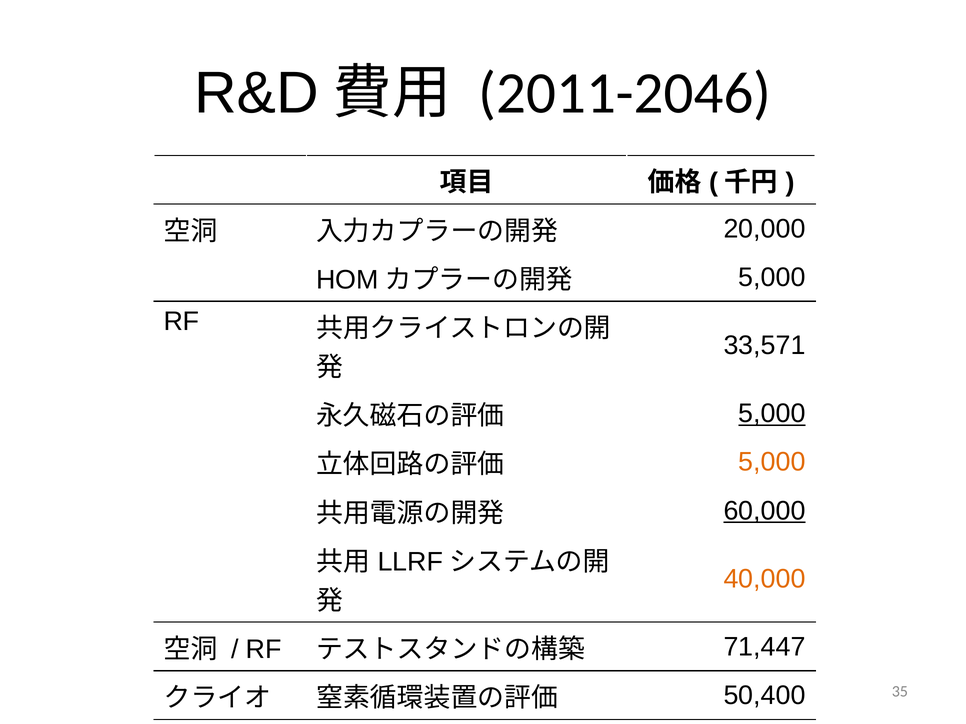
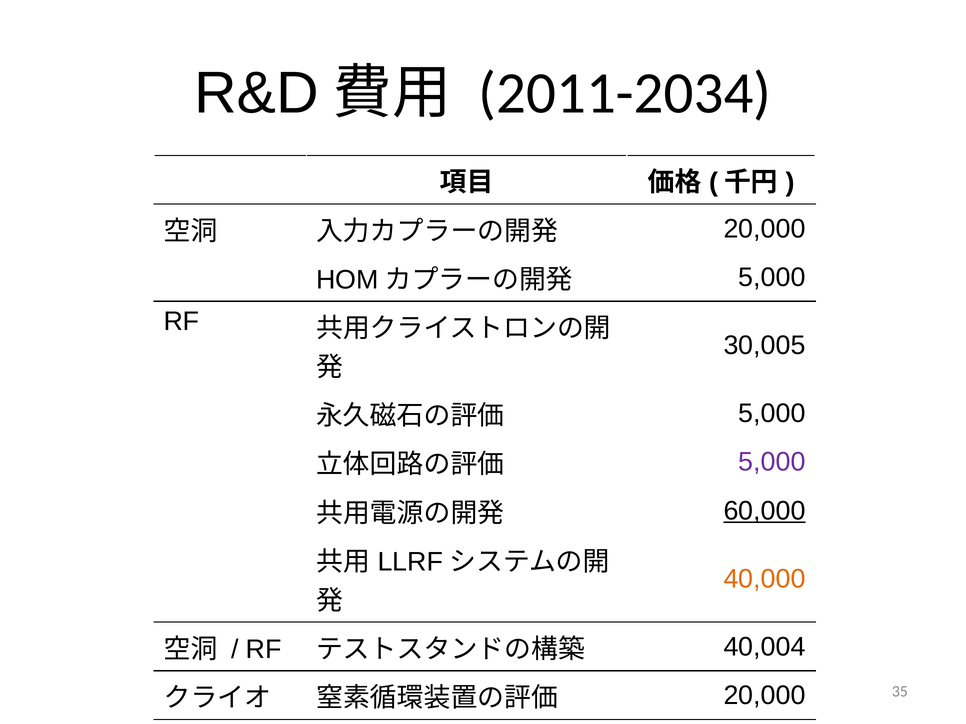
2011-2046: 2011-2046 -> 2011-2034 (625, 94)
33,571: 33,571 -> 30,005 (765, 346)
5,000 underline: present -> none (772, 414)
5,000 colour: orange -> purple (772, 462)
71,447: 71,447 -> 40,004 (765, 647)
50,400: 50,400 -> 20,000 (765, 696)
